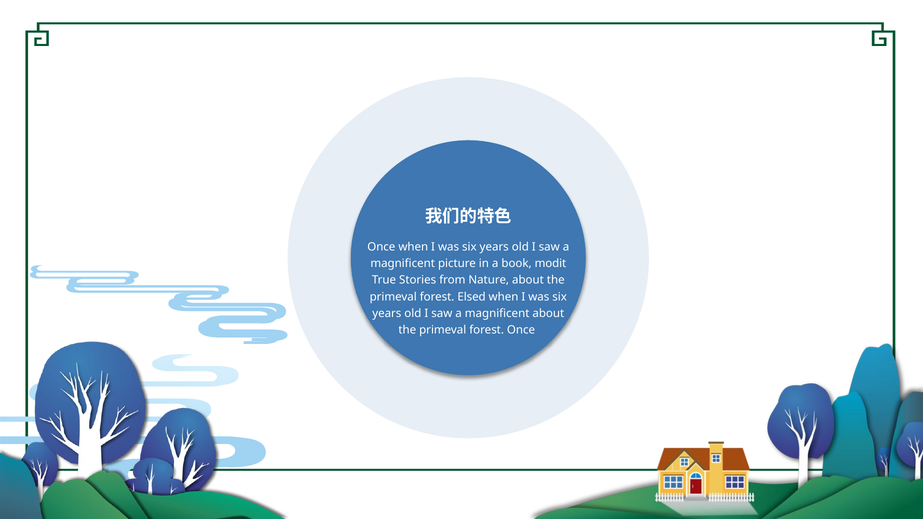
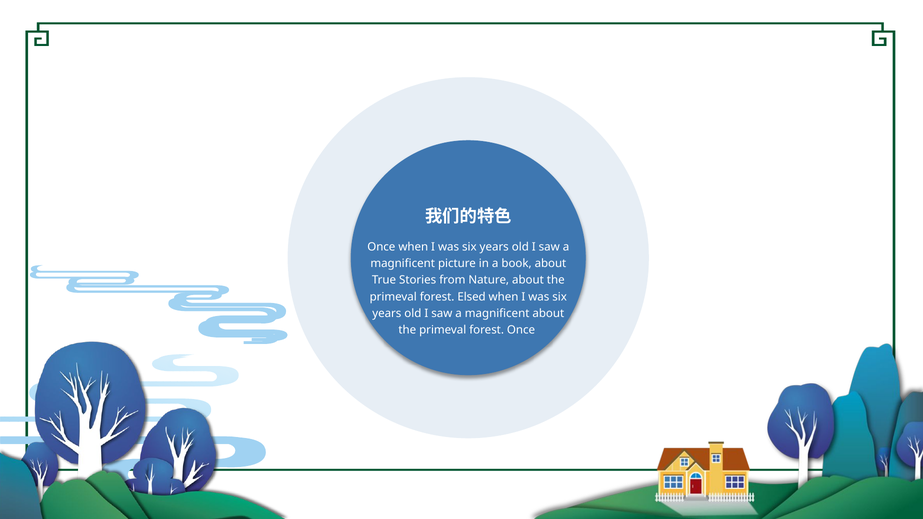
book modit: modit -> about (550, 264)
